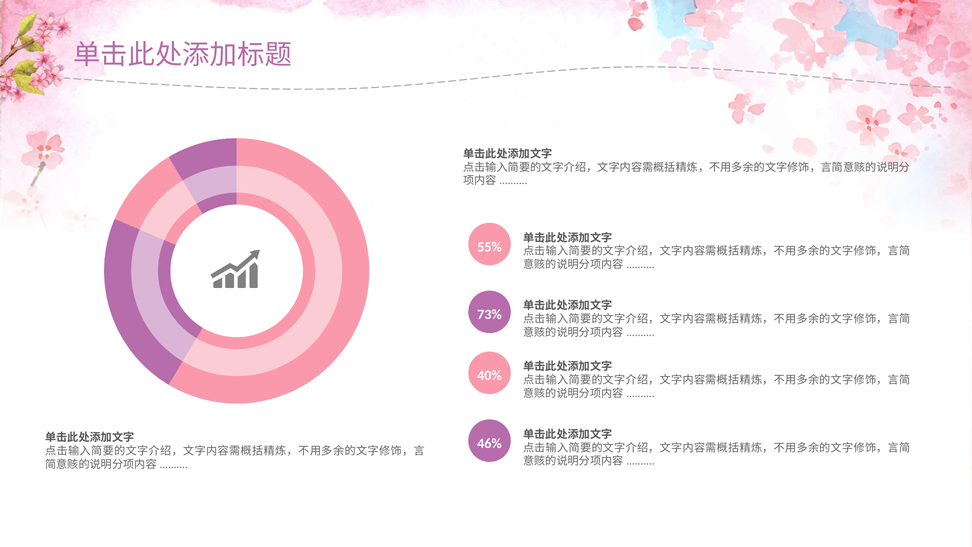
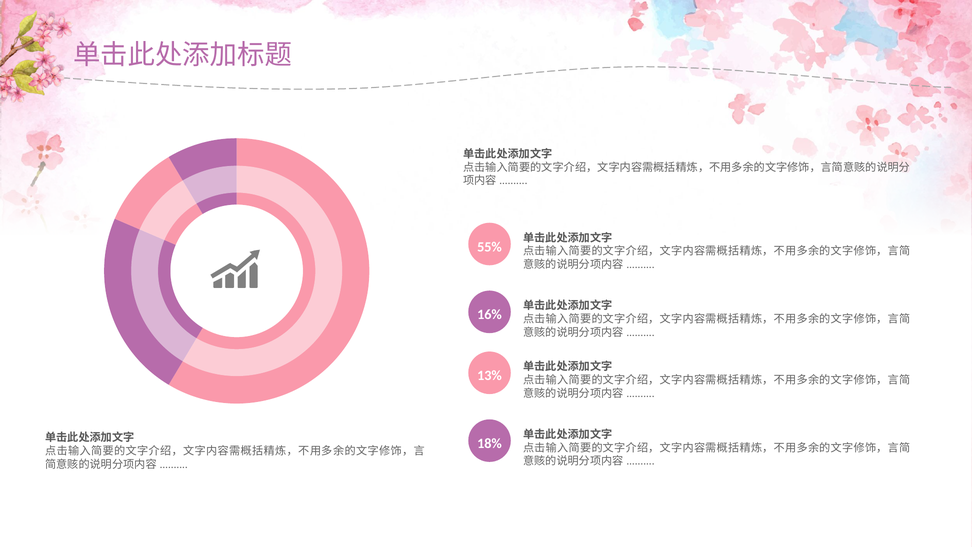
73%: 73% -> 16% (489, 315)
40%: 40% -> 13% (489, 376)
46%: 46% -> 18% (489, 443)
